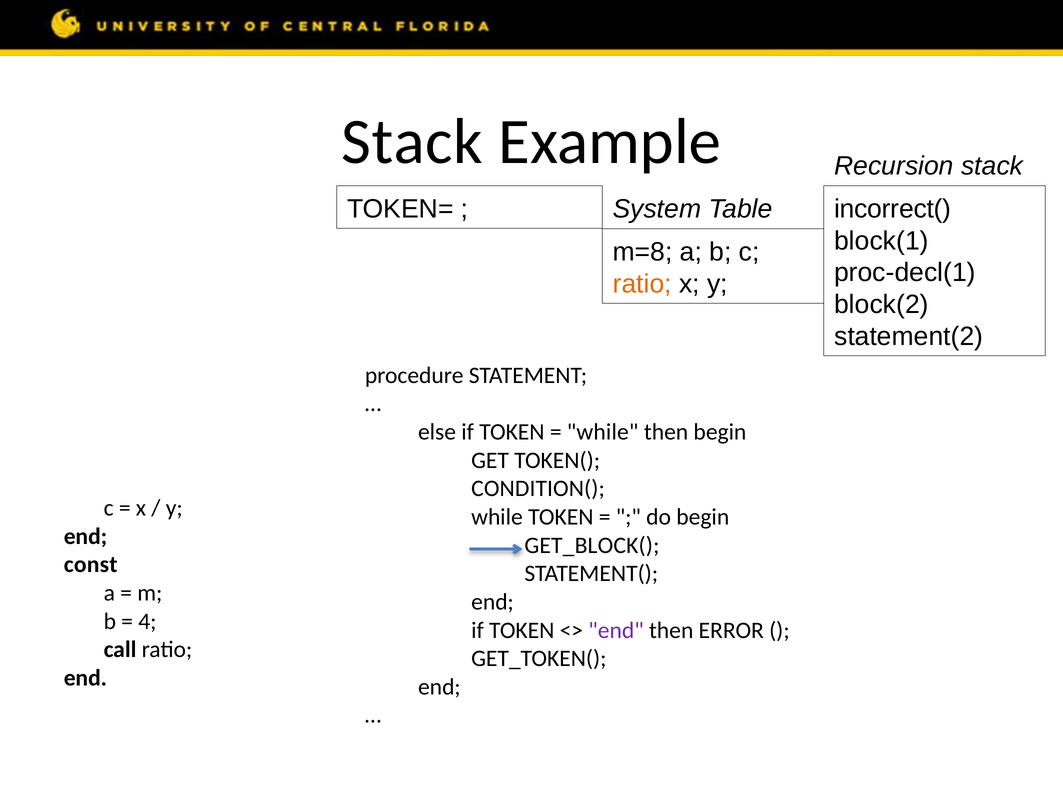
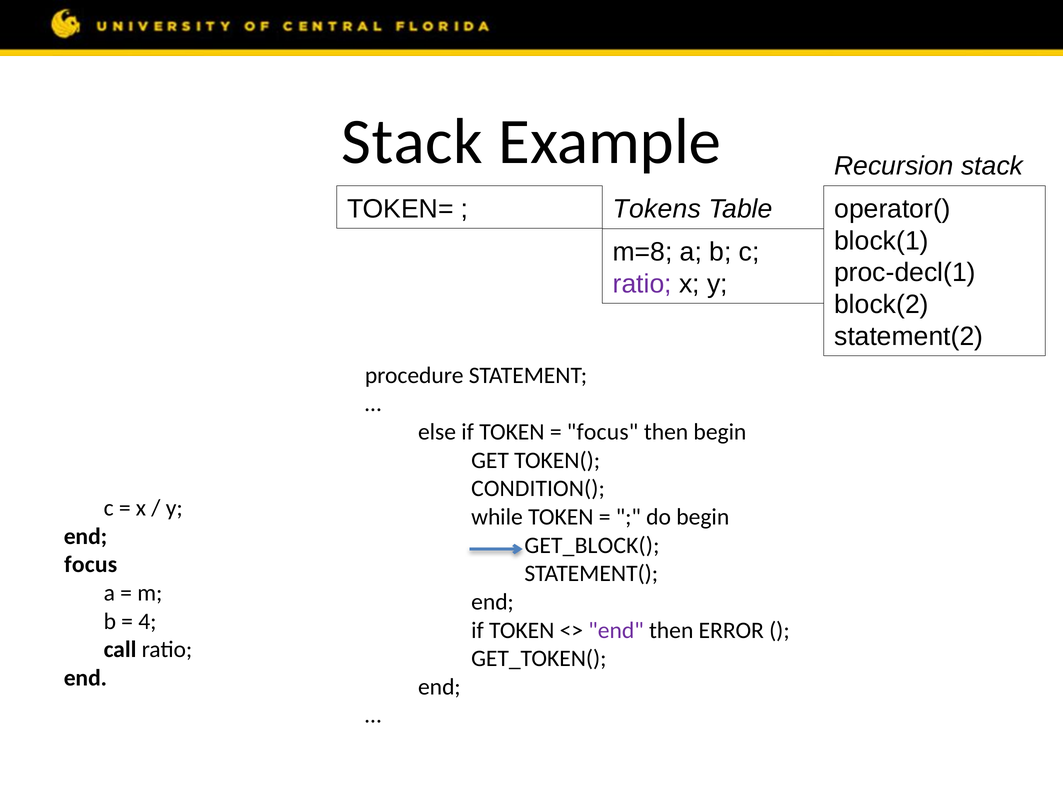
System: System -> Tokens (657, 209)
incorrect(: incorrect( -> operator( (893, 209)
ratio colour: orange -> purple (642, 284)
while: while -> focus (603, 432)
const: const -> focus (91, 565)
